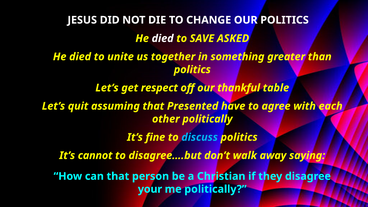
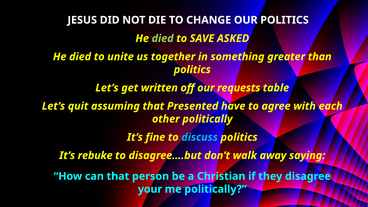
died colour: white -> light green (163, 38)
respect: respect -> written (159, 88)
thankful: thankful -> requests (239, 88)
cannot: cannot -> rebuke (95, 155)
